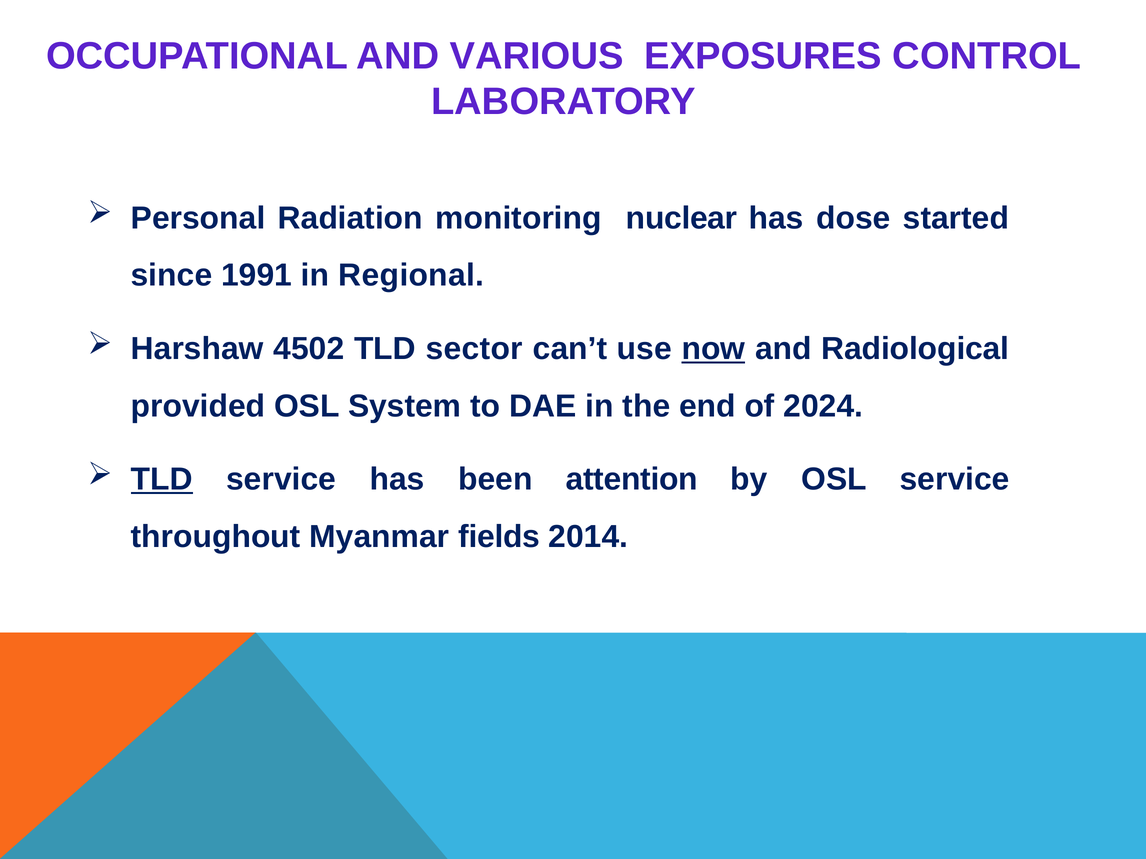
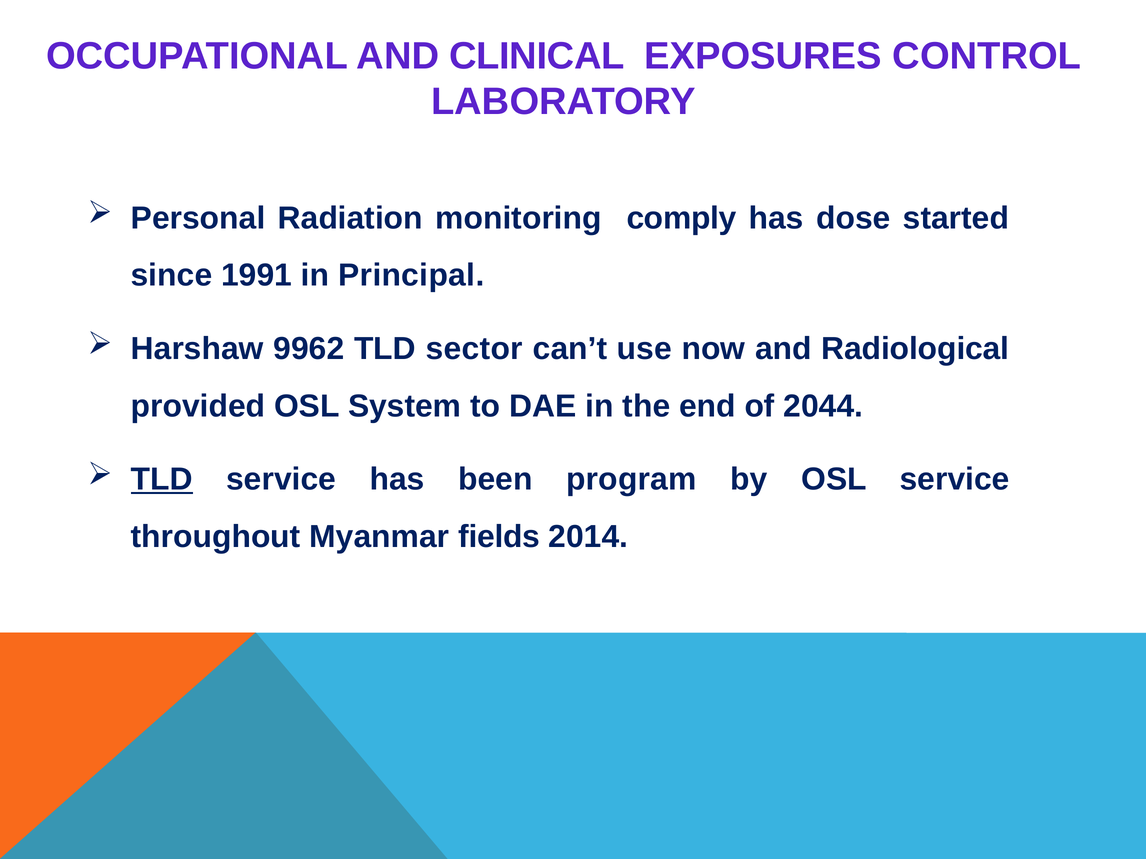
VARIOUS: VARIOUS -> CLINICAL (537, 56)
nuclear: nuclear -> comply (682, 218)
Regional: Regional -> Principal (411, 276)
4502: 4502 -> 9962 (309, 349)
now underline: present -> none (713, 349)
2024: 2024 -> 2044 (823, 406)
attention: attention -> program (631, 480)
